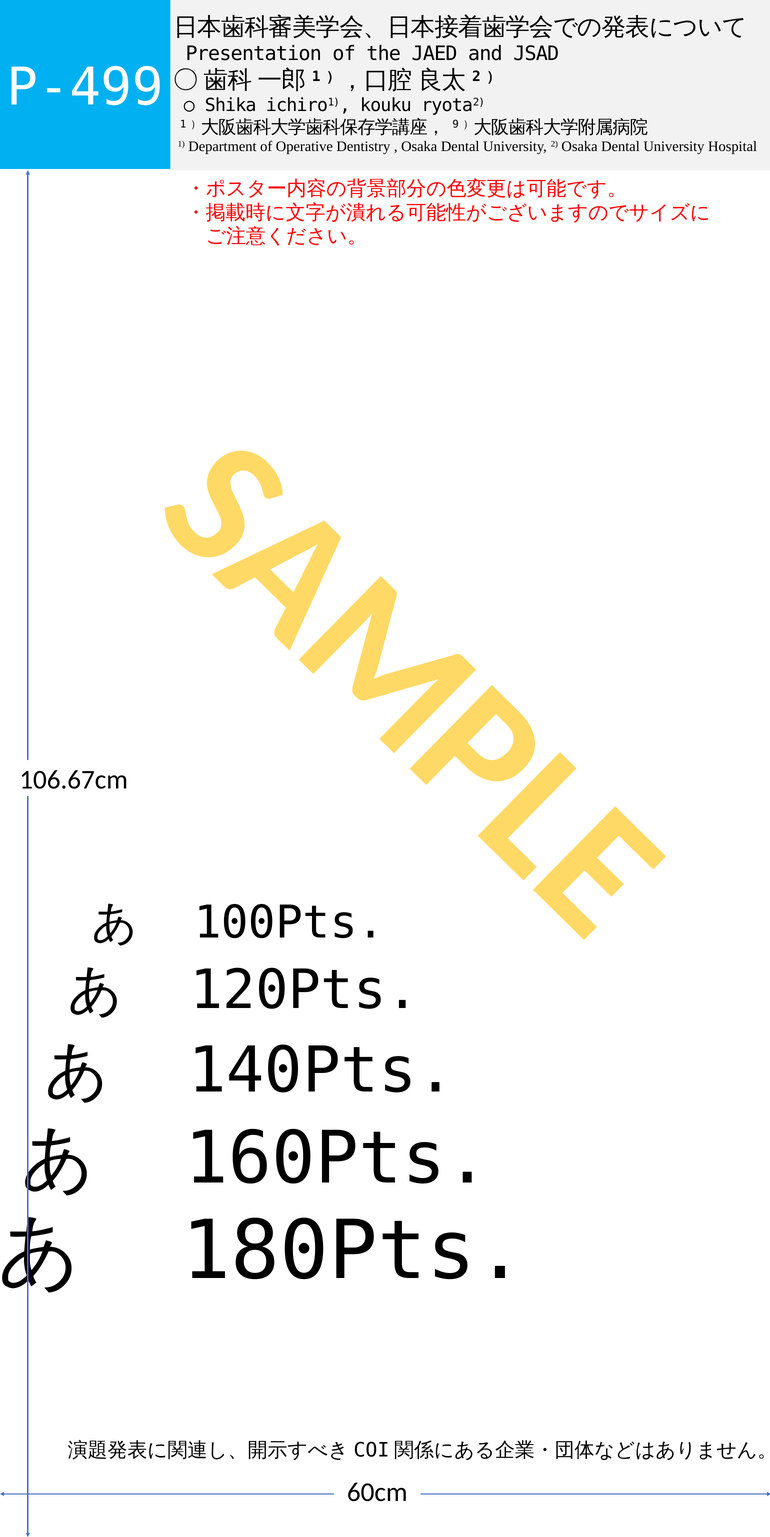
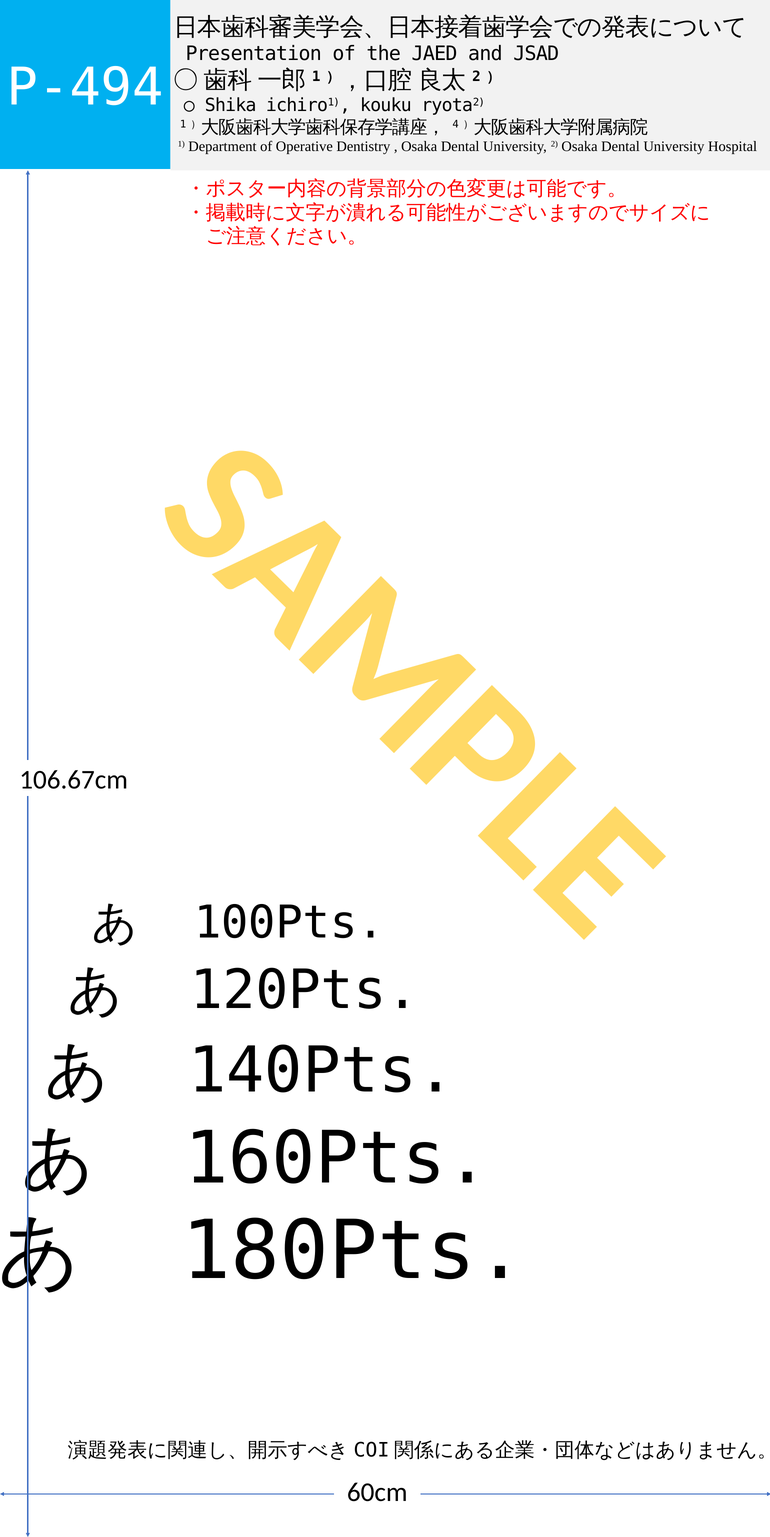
P-499: P-499 -> P-494 (85, 87)
9: 9 -> 4 (456, 124)
